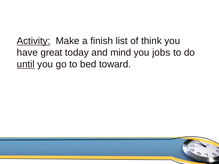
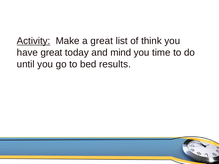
a finish: finish -> great (102, 41)
jobs: jobs -> time (161, 53)
until underline: present -> none (26, 64)
toward: toward -> results (115, 64)
